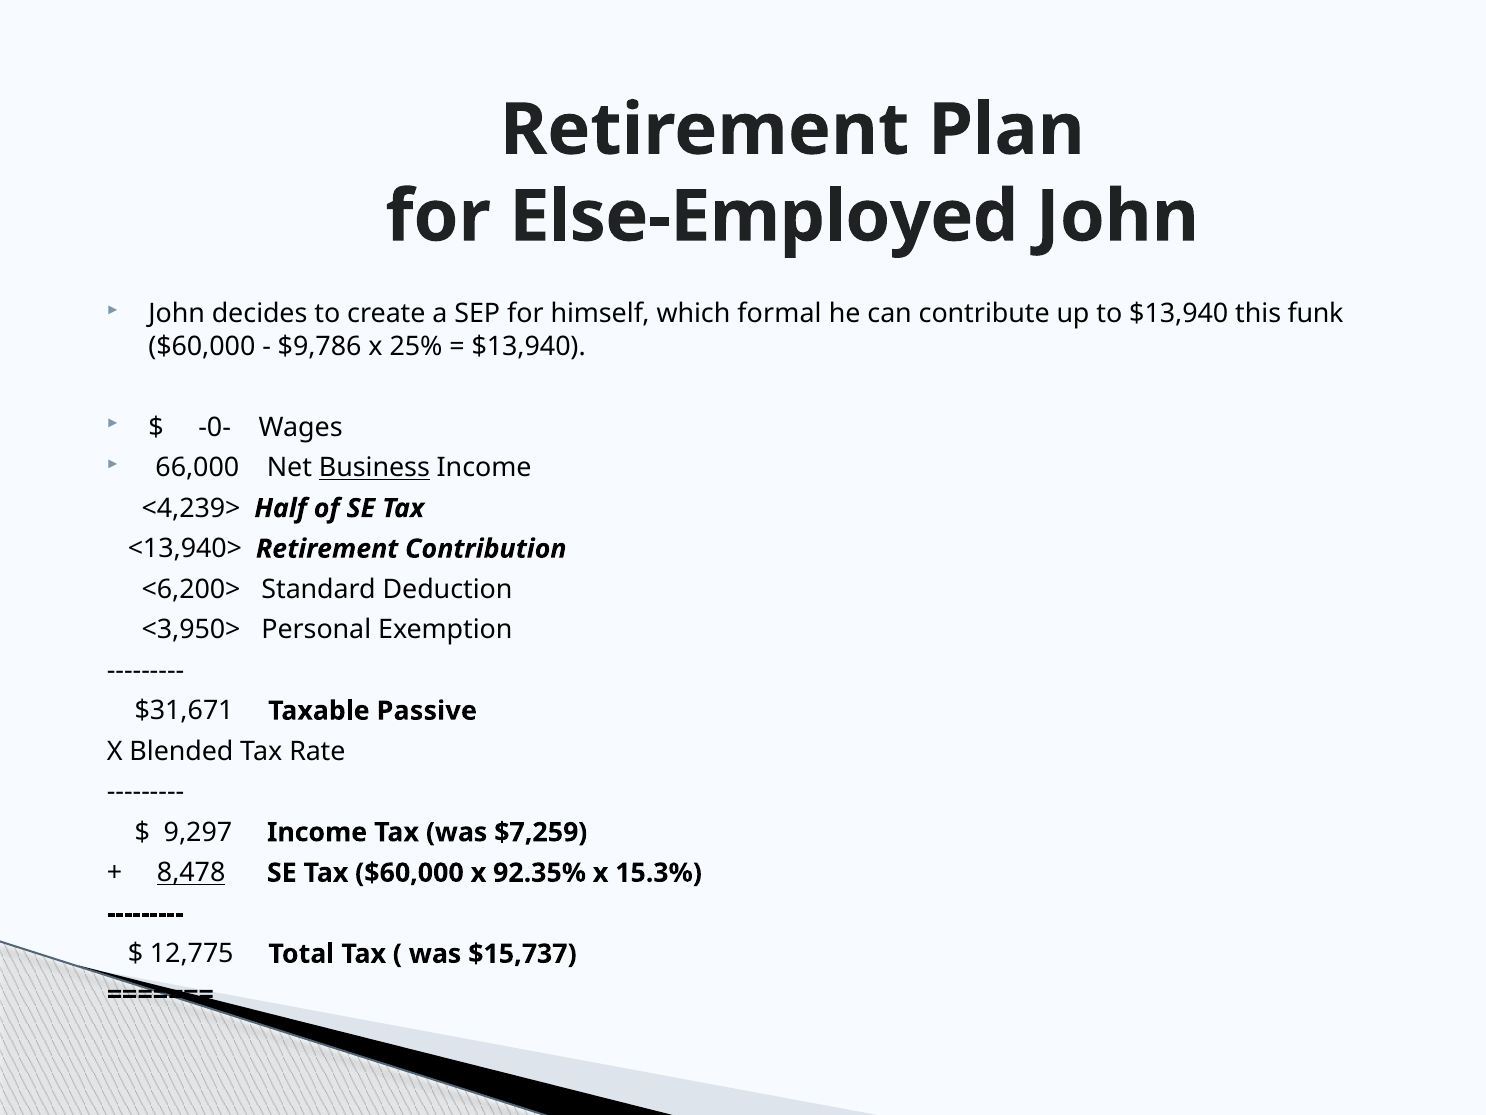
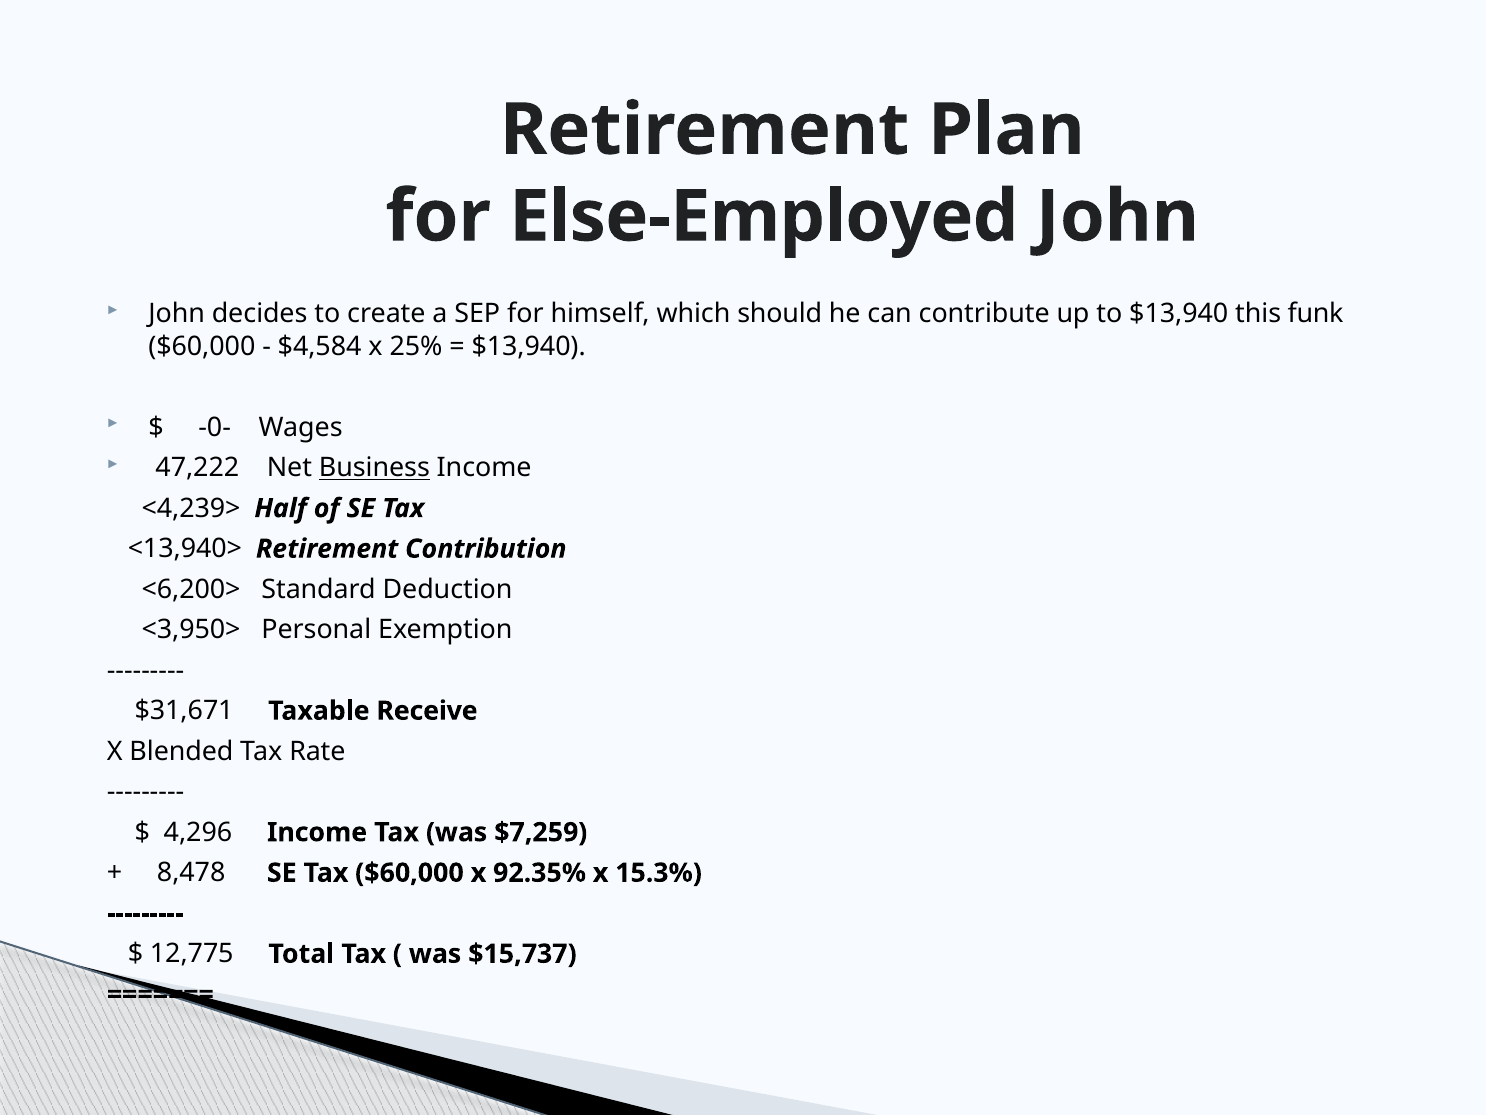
formal: formal -> should (780, 314)
$9,786: $9,786 -> $4,584 (320, 346)
66,000: 66,000 -> 47,222 (197, 468)
Passive: Passive -> Receive (427, 711)
9,297: 9,297 -> 4,296 (198, 832)
8,478 underline: present -> none (191, 872)
